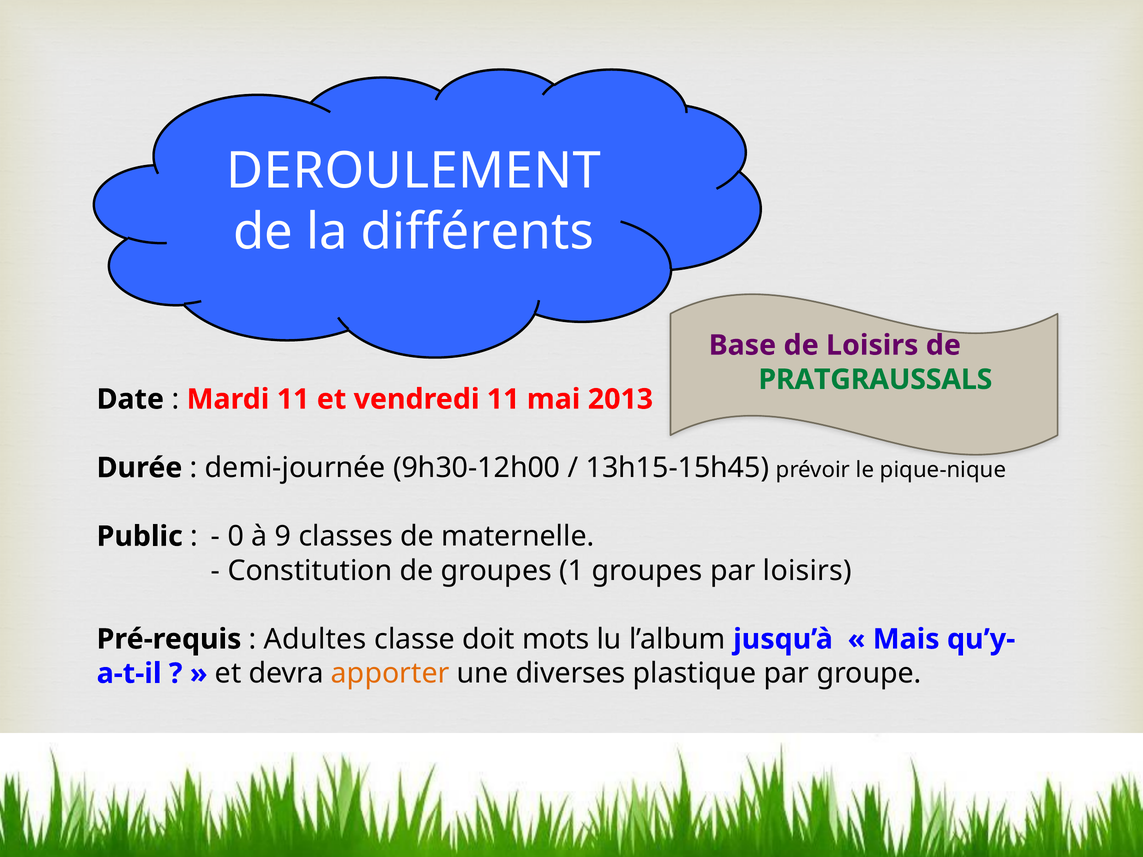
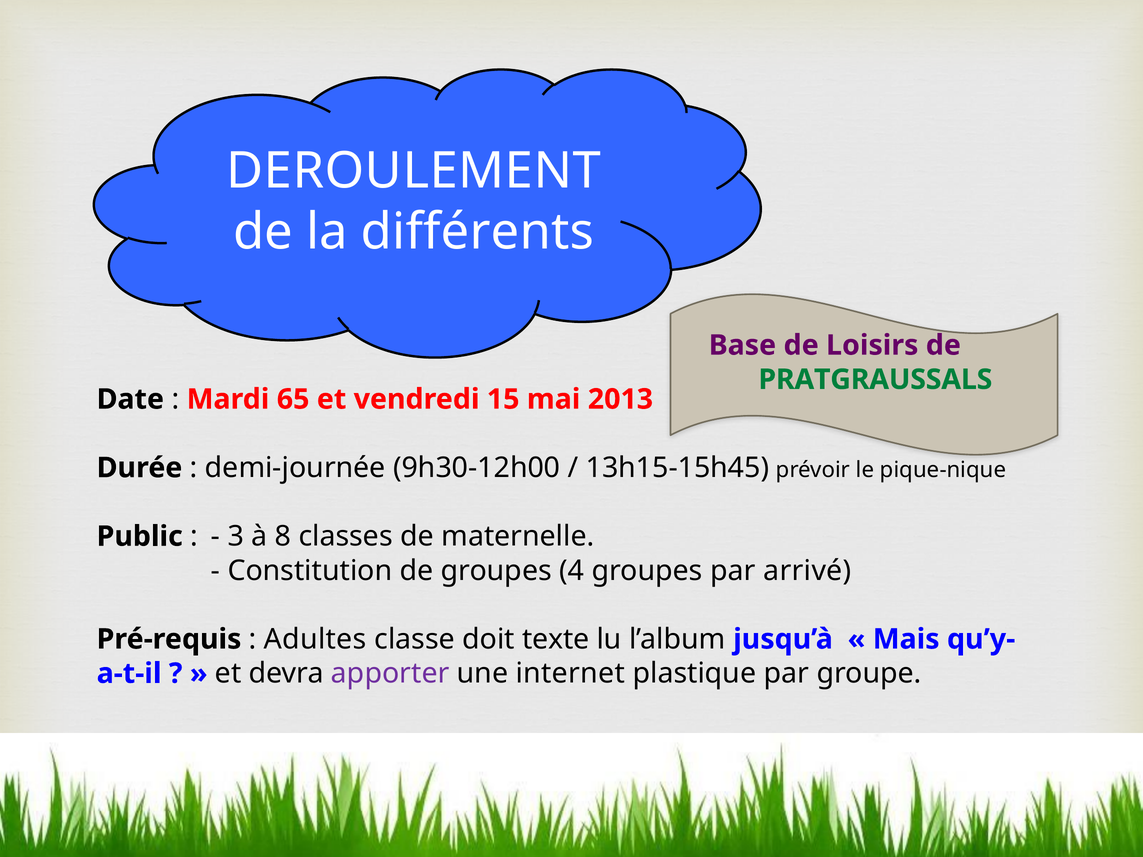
Mardi 11: 11 -> 65 (293, 399)
vendredi 11: 11 -> 15 (503, 399)
0: 0 -> 3 (236, 537)
9: 9 -> 8 (283, 537)
1: 1 -> 4 (572, 571)
par loisirs: loisirs -> arrivé (807, 571)
mots: mots -> texte (556, 639)
apporter colour: orange -> purple (390, 674)
diverses: diverses -> internet (570, 674)
